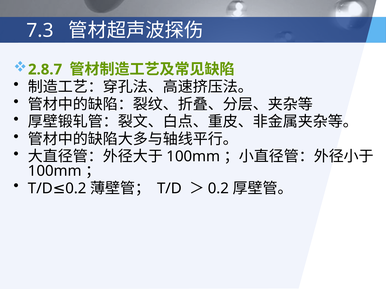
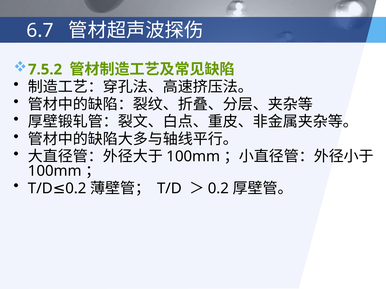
7.3: 7.3 -> 6.7 (40, 31)
2.8.7: 2.8.7 -> 7.5.2 (45, 70)
